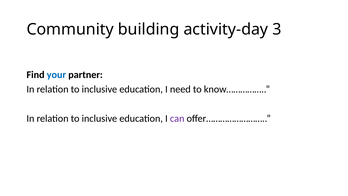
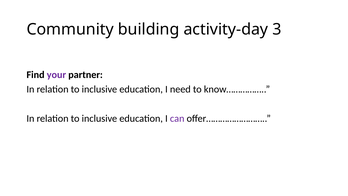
your colour: blue -> purple (56, 75)
